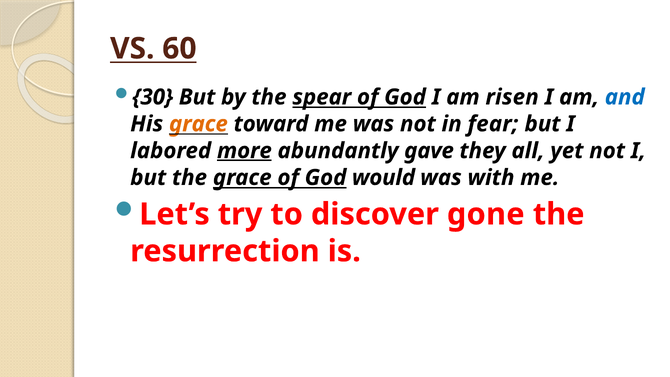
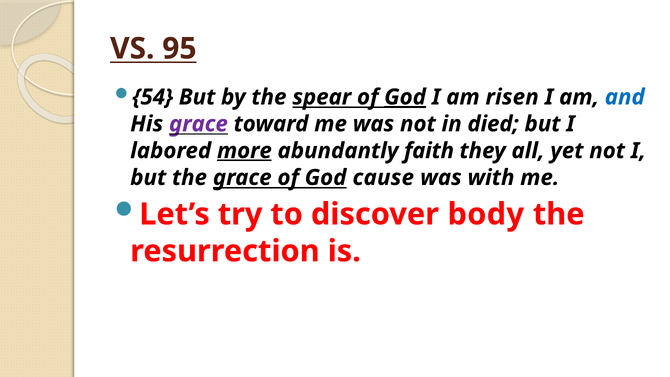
60: 60 -> 95 (179, 49)
30: 30 -> 54 (153, 97)
God underline: none -> present (405, 97)
grace colour: orange -> purple (198, 124)
fear: fear -> died (493, 124)
gave: gave -> faith (429, 151)
would: would -> cause (383, 178)
gone: gone -> body (486, 214)
